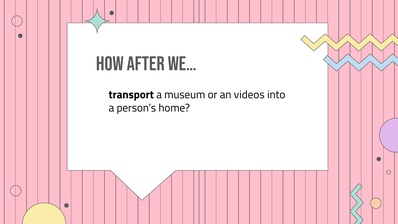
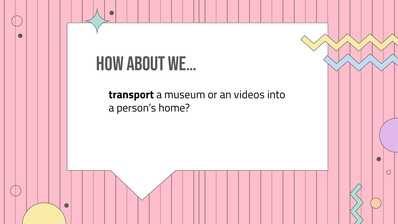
after: after -> about (146, 64)
